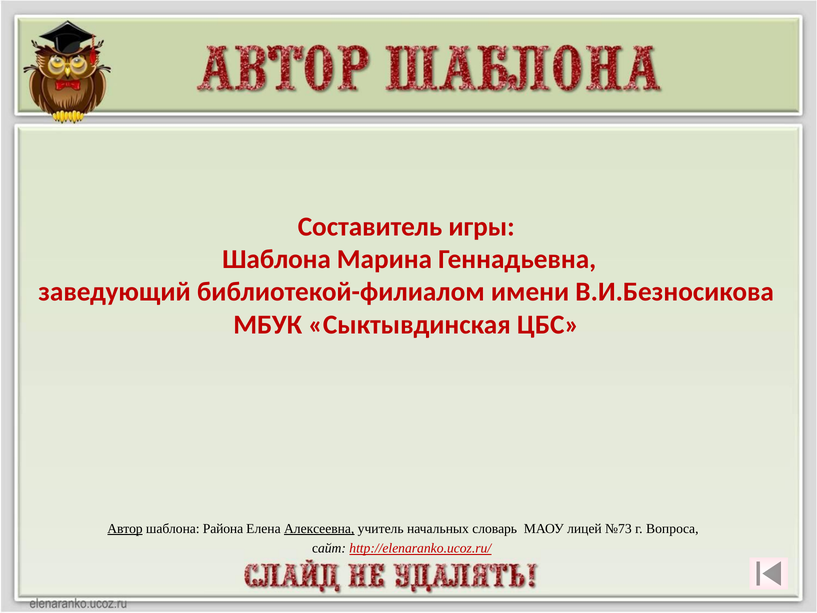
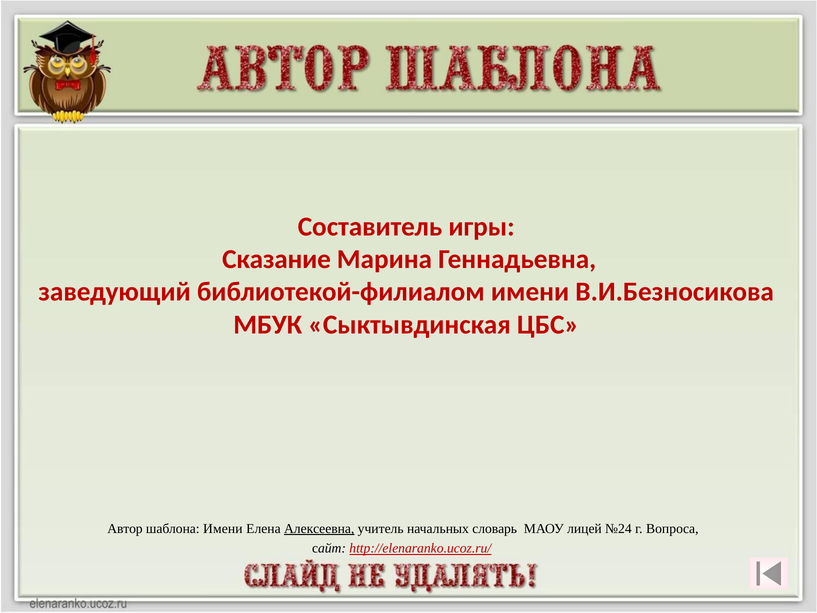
Шаблона: Шаблона -> Сказание (277, 259)
Автор underline: present -> none (125, 529)
шаблона Района: Района -> Имени (223, 529)
№73: №73 -> №24 (618, 529)
